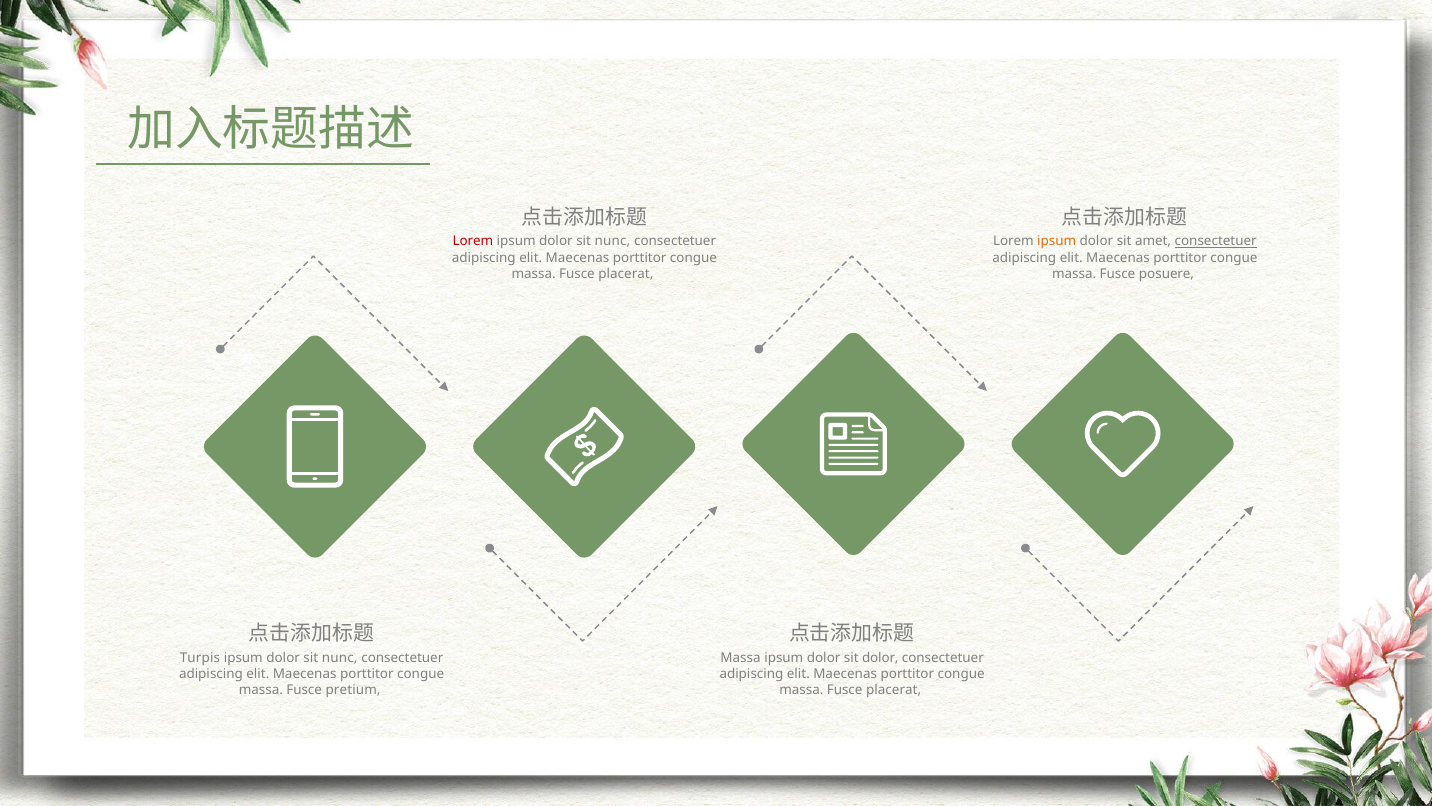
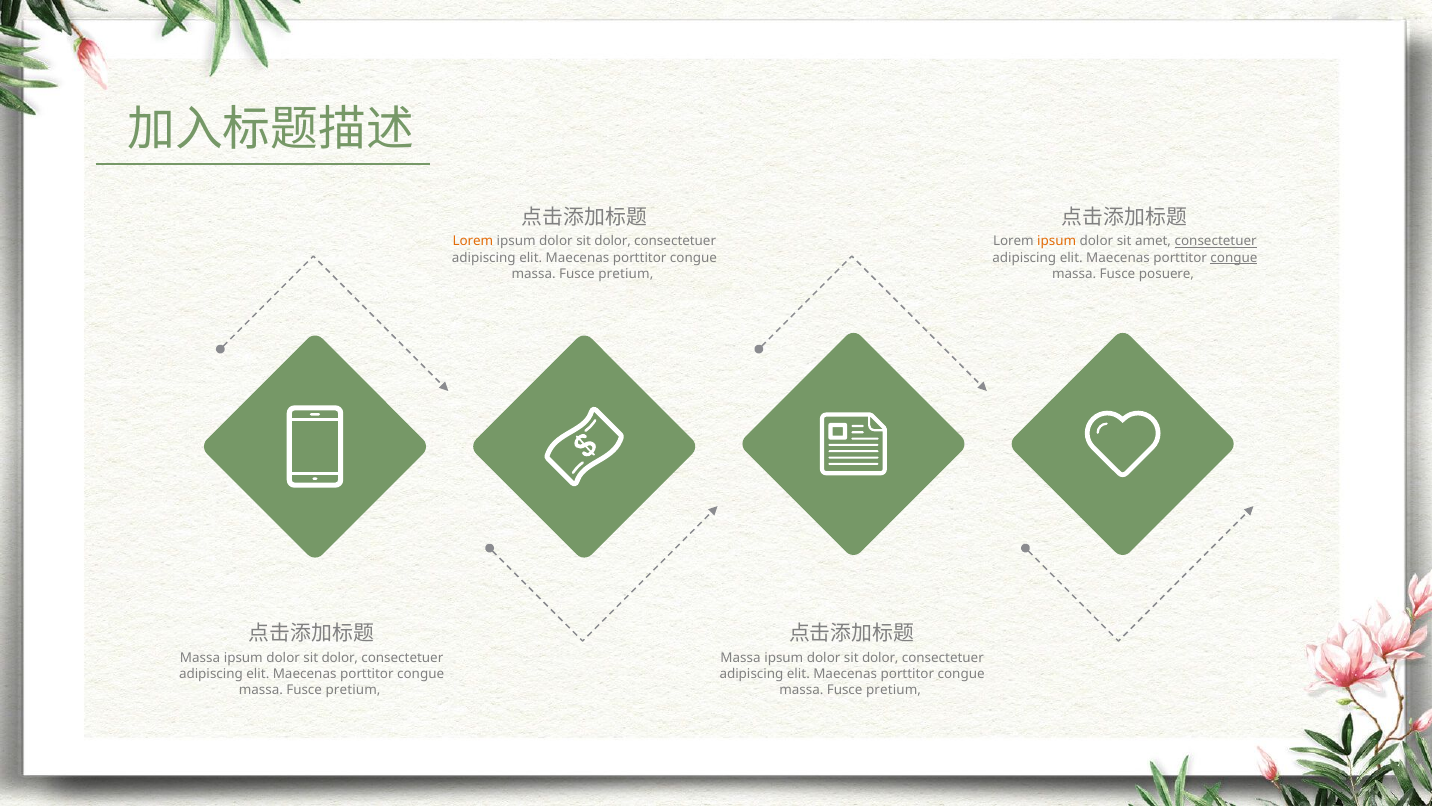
Lorem colour: red -> orange (473, 241)
nunc: nunc -> dolor (613, 241)
congue underline: none -> present (1234, 258)
placerat: placerat -> pretium (626, 274)
Turpis: Turpis -> Massa (200, 657)
nunc: nunc -> dolor (340, 657)
placerat: placerat -> pretium (894, 690)
